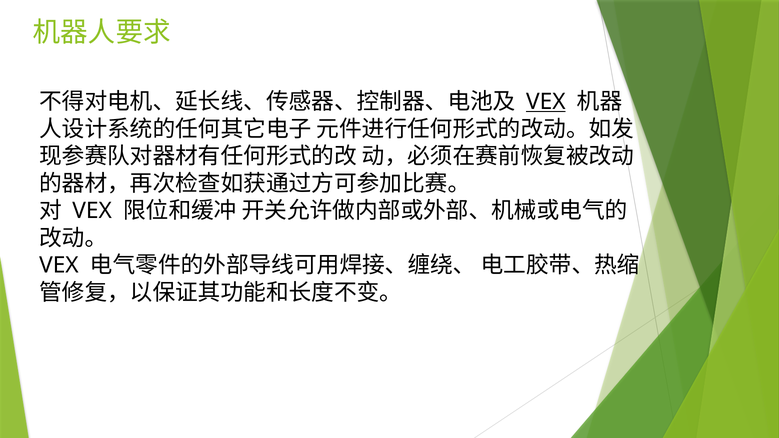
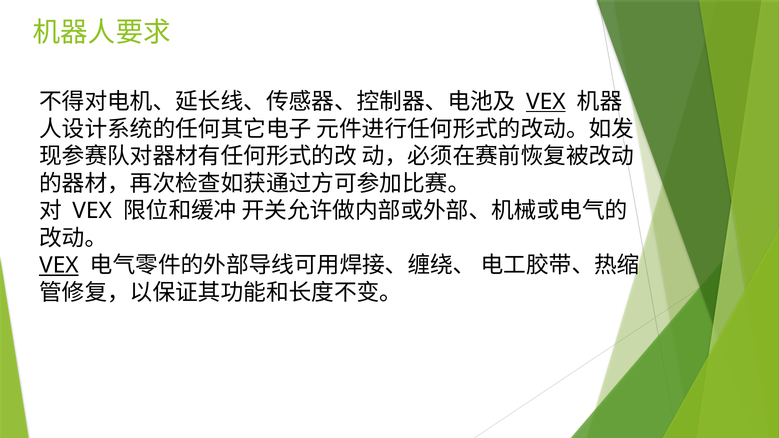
VEX underline: none -> present (59, 265)
